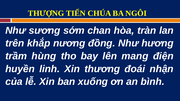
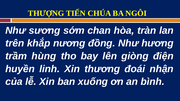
mang: mang -> giòng (135, 56)
